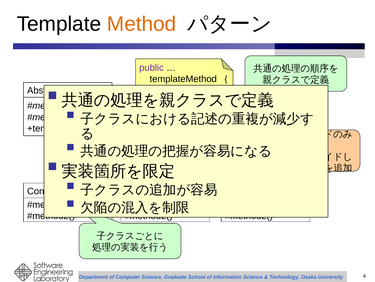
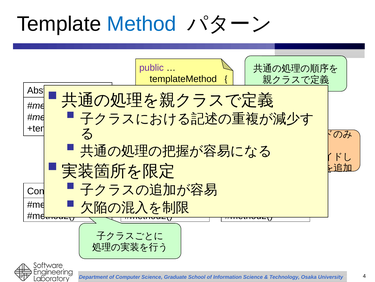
Method colour: orange -> blue (142, 24)
